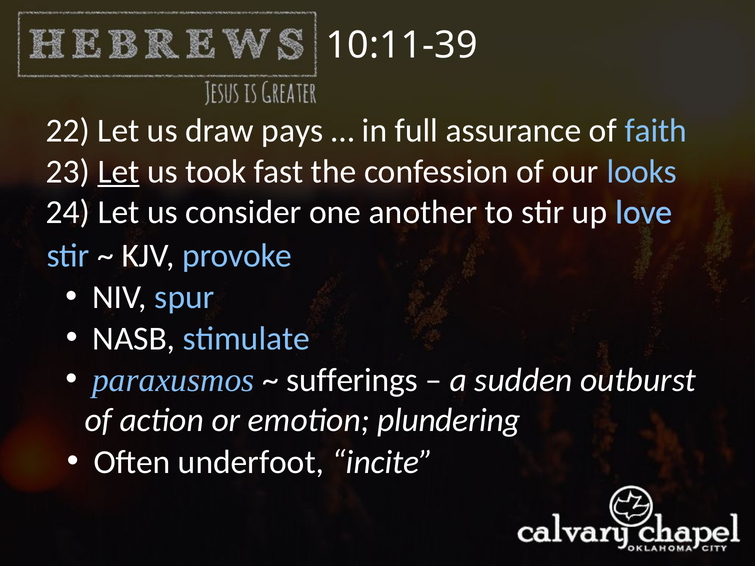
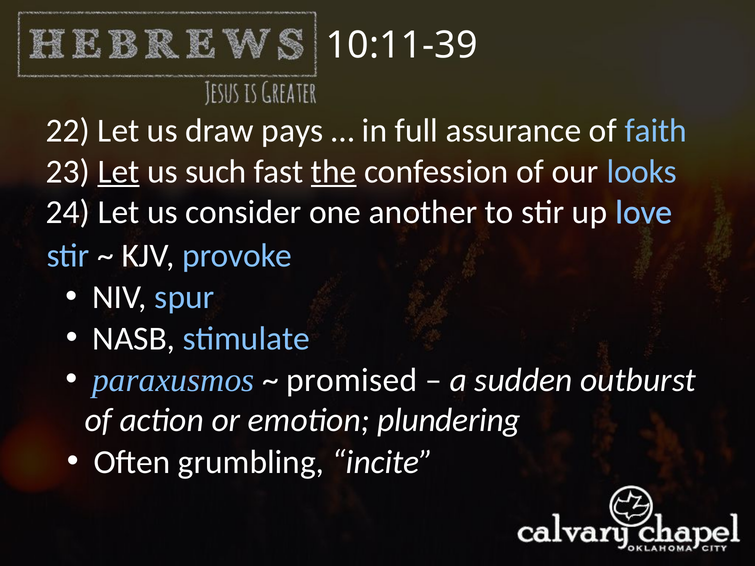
took: took -> such (216, 172)
the underline: none -> present (334, 172)
sufferings: sufferings -> promised (352, 380)
underfoot: underfoot -> grumbling (251, 462)
